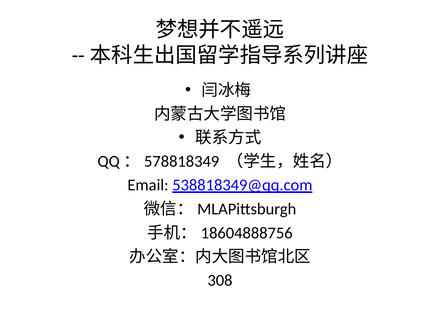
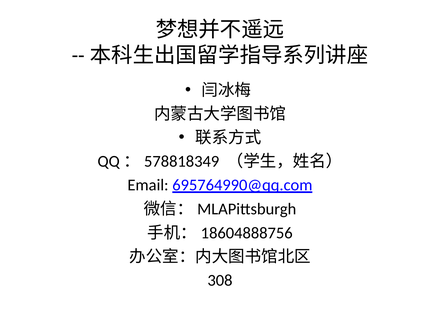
538818349@qq.com: 538818349@qq.com -> 695764990@qq.com (242, 185)
